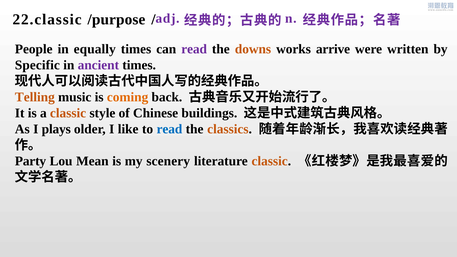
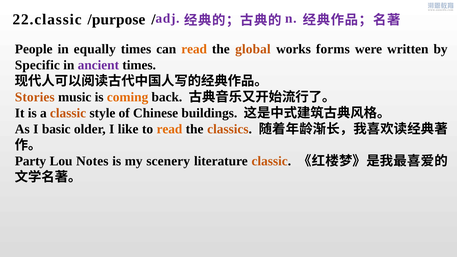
read colour: purple -> orange (194, 49)
downs: downs -> global (253, 49)
arrive: arrive -> forms (333, 49)
Telling: Telling -> Stories (35, 97)
plays: plays -> basic (56, 129)
read colour: blue -> orange (169, 129)
Mean: Mean -> Notes (92, 161)
